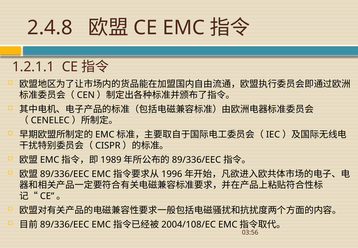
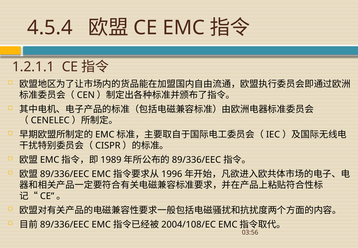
2.4.8: 2.4.8 -> 4.5.4 (50, 28)
